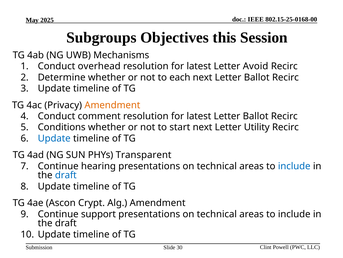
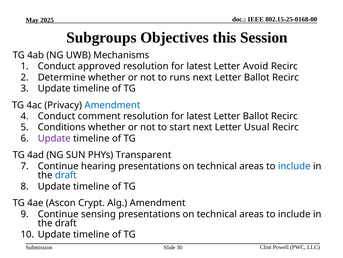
overhead: overhead -> approved (99, 66)
each: each -> runs (180, 77)
Amendment colour: orange -> blue (112, 105)
Utility: Utility -> Usual (257, 127)
Update colour: blue -> purple (54, 138)
support: support -> sensing (98, 213)
